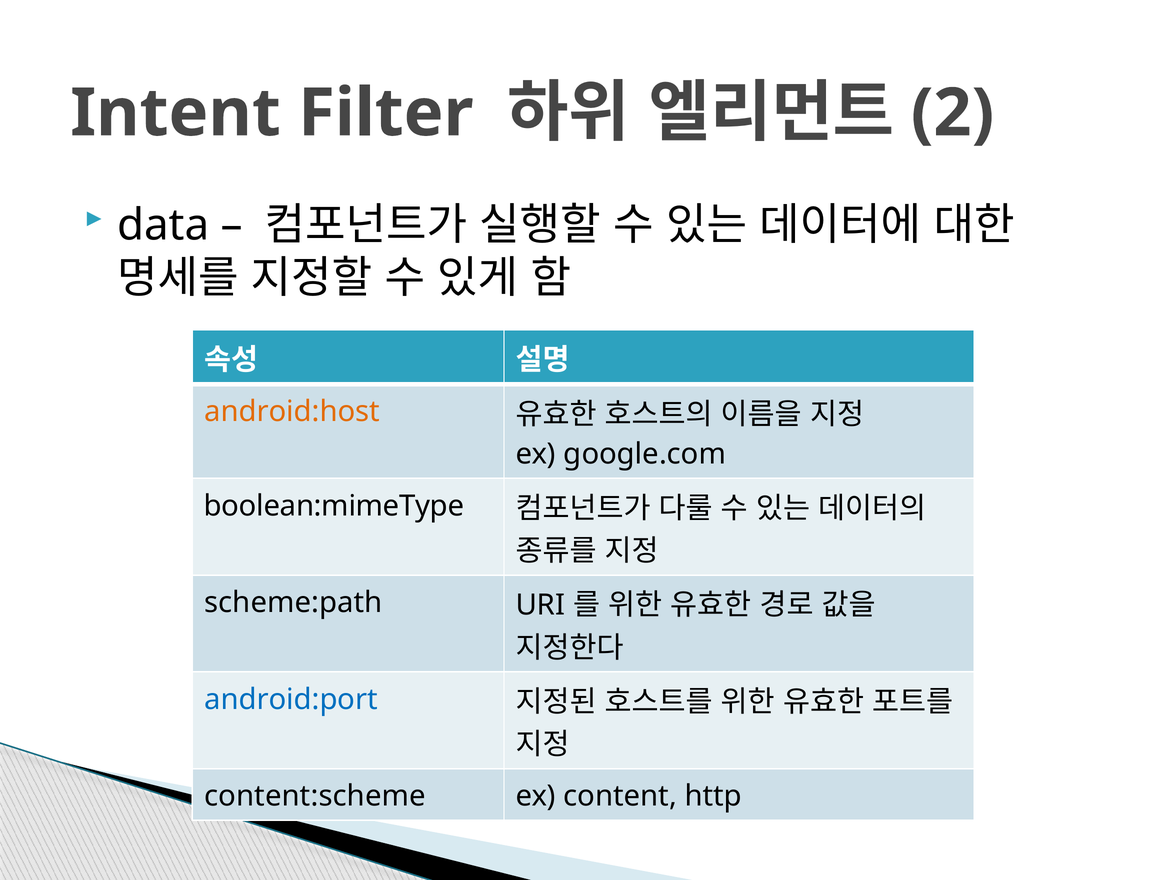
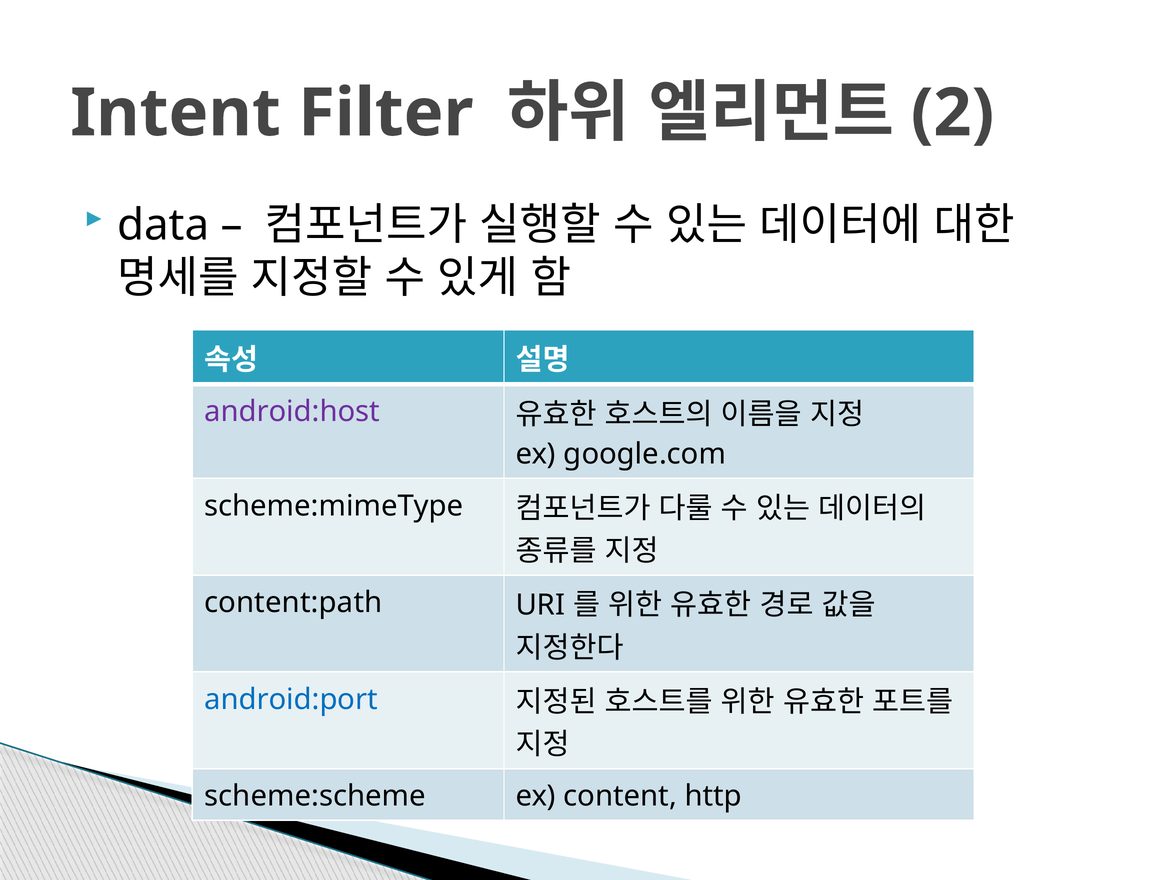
android:host colour: orange -> purple (292, 412)
boolean:mimeType: boolean:mimeType -> scheme:mimeType (334, 506)
scheme:path: scheme:path -> content:path (293, 602)
content:scheme: content:scheme -> scheme:scheme (315, 796)
